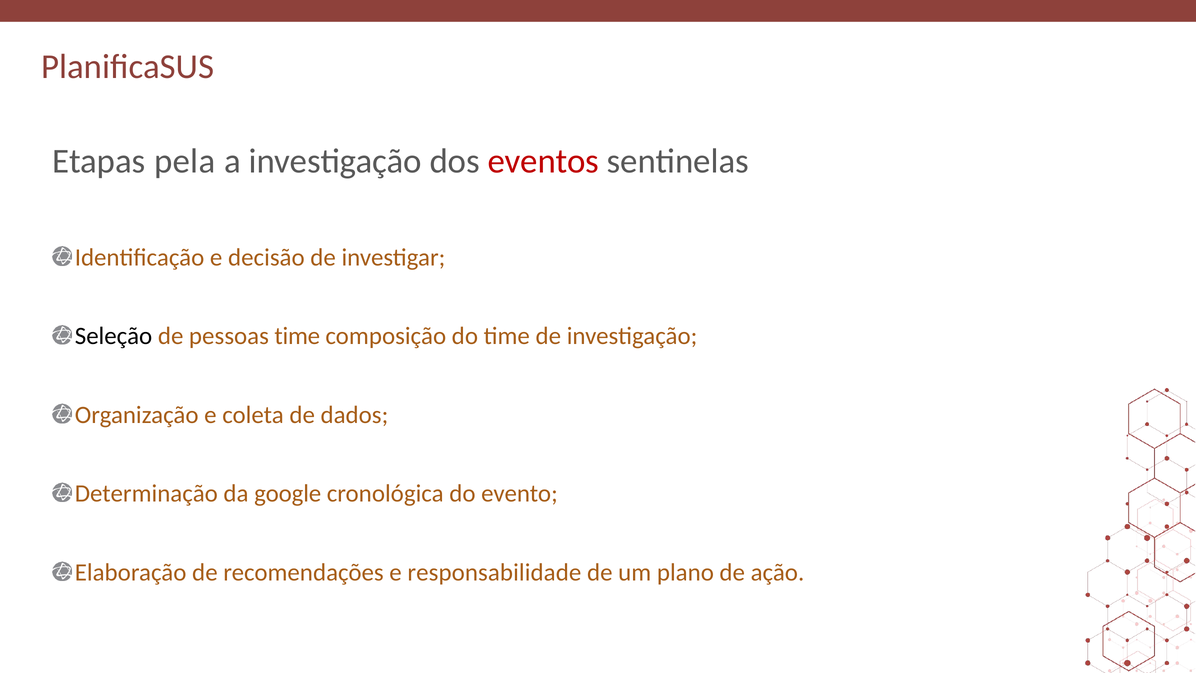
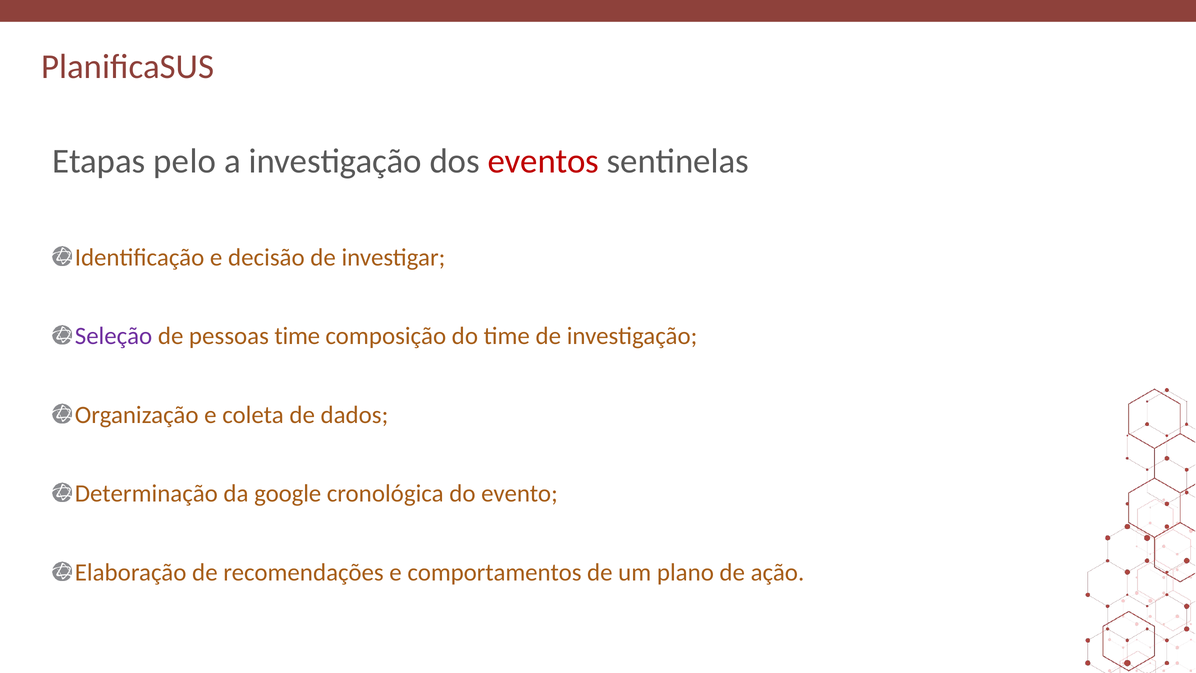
pela: pela -> pelo (185, 161)
Seleção colour: black -> purple (114, 336)
responsabilidade: responsabilidade -> comportamentos (494, 572)
